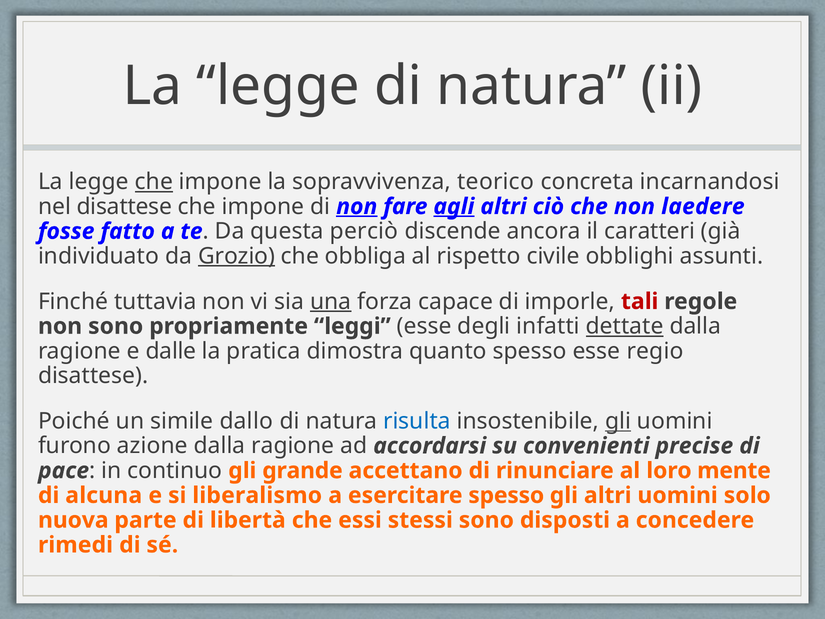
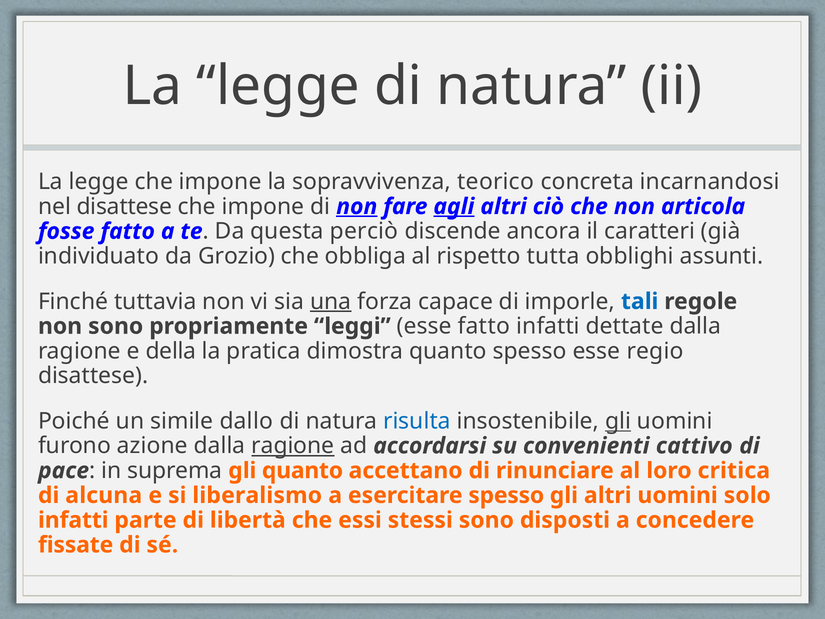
che underline: present -> none (154, 182)
laedere: laedere -> articola (703, 206)
Grozio underline: present -> none (237, 256)
civile: civile -> tutta (553, 256)
tali colour: red -> blue (640, 301)
esse degli: degli -> fatto (484, 326)
dettate underline: present -> none (625, 326)
dalle: dalle -> della (171, 351)
ragione underline: none -> present (293, 446)
precise: precise -> cattivo (694, 446)
continuo: continuo -> suprema (175, 470)
gli grande: grande -> quanto (302, 470)
mente: mente -> critica (734, 470)
nuova: nuova -> infatti (73, 520)
rimedi: rimedi -> fissate (76, 545)
